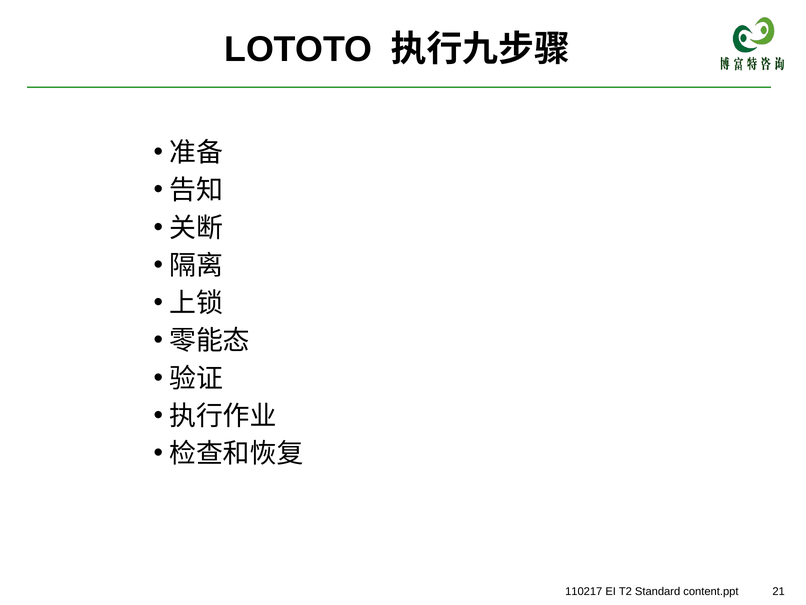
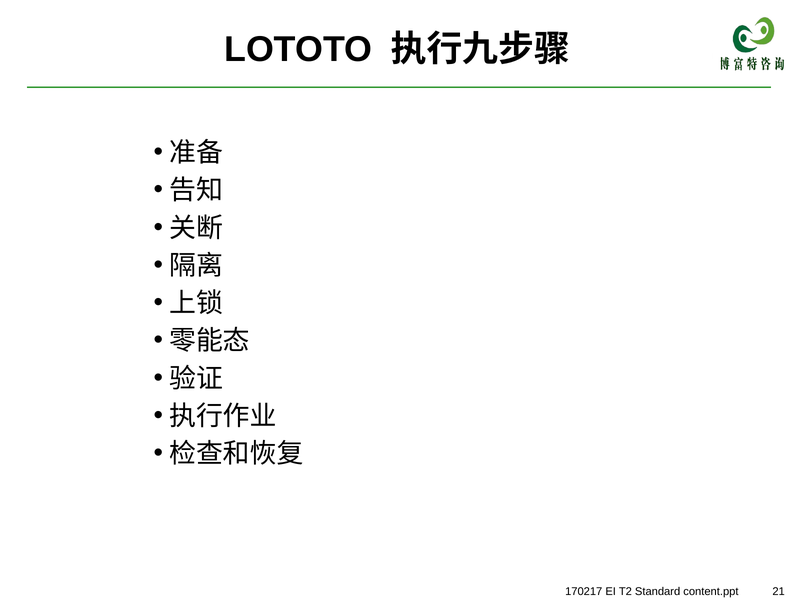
110217: 110217 -> 170217 (584, 591)
